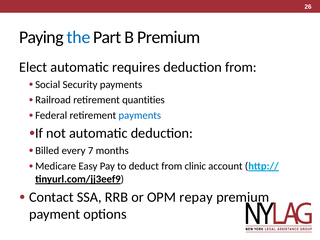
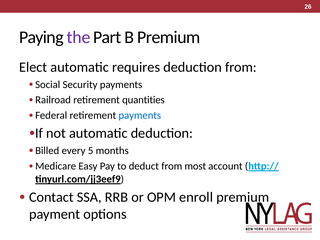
the colour: blue -> purple (79, 37)
7: 7 -> 5 (91, 151)
clinic: clinic -> most (195, 166)
repay: repay -> enroll (196, 197)
